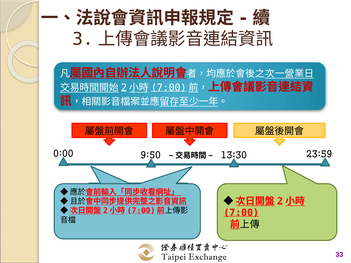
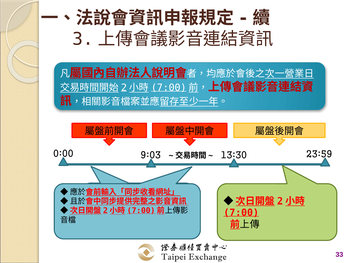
9:50: 9:50 -> 9:03 (151, 155)
